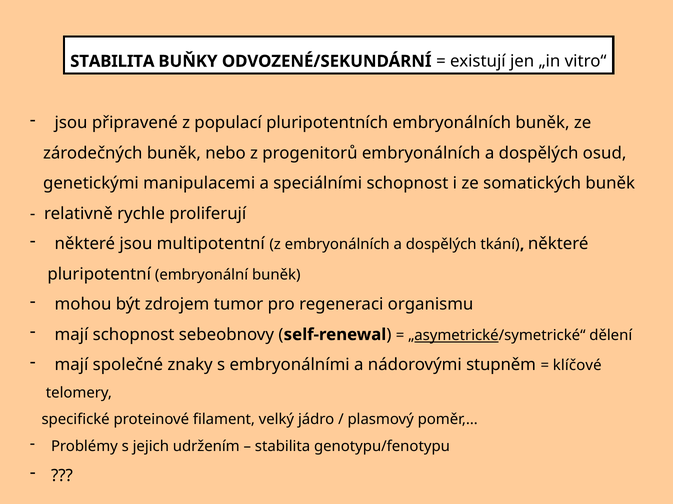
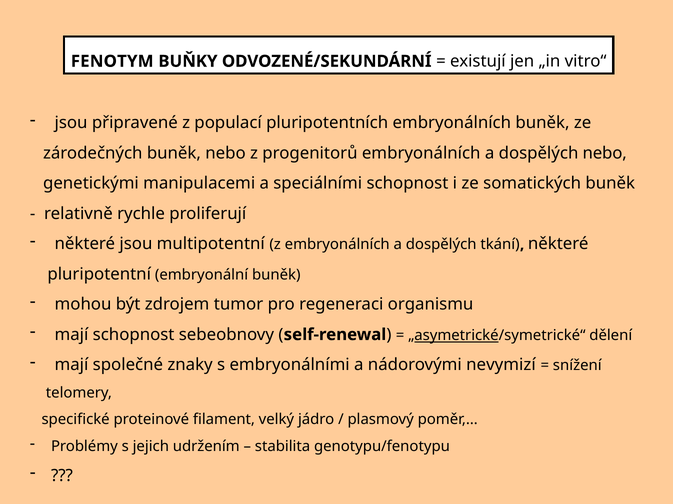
STABILITA: STABILITA -> FENOTYM (112, 61)
dospělých osud: osud -> nebo (605, 153)
stupněm: stupněm -> nevymizí (501, 365)
klíčové: klíčové -> snížení (577, 366)
